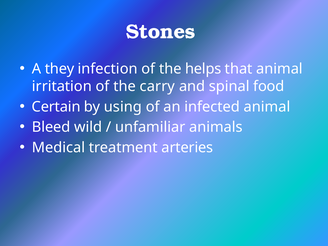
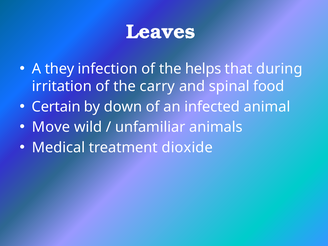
Stones: Stones -> Leaves (161, 32)
that animal: animal -> during (279, 69)
using: using -> down (123, 107)
Bleed: Bleed -> Move (51, 127)
arteries: arteries -> dioxide (187, 148)
